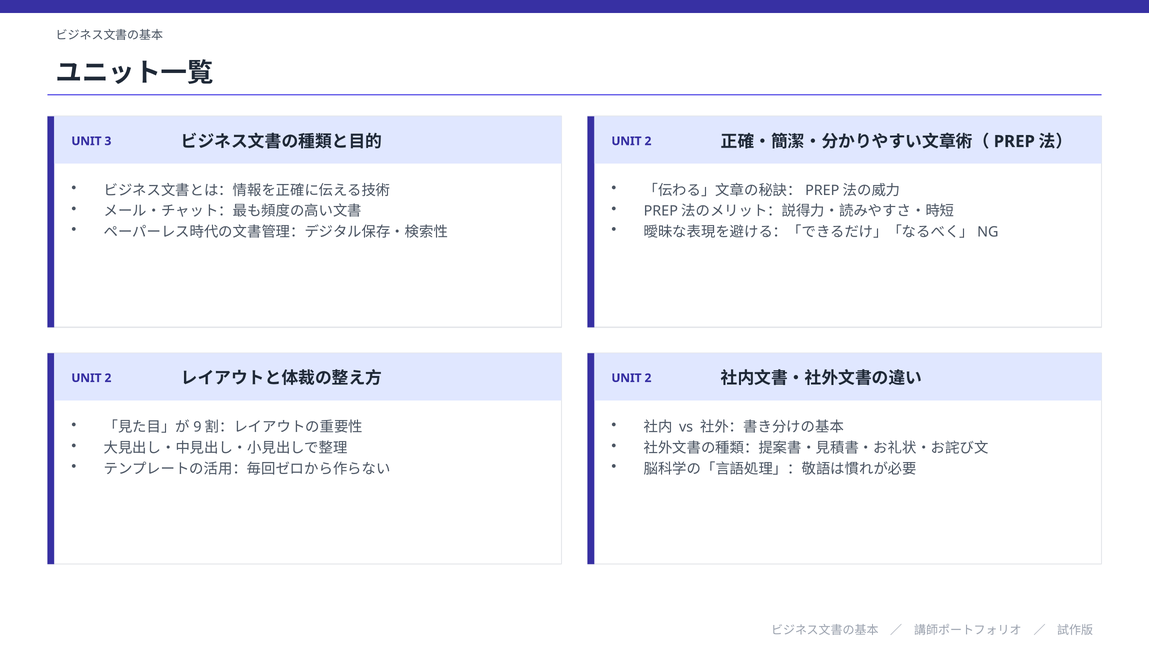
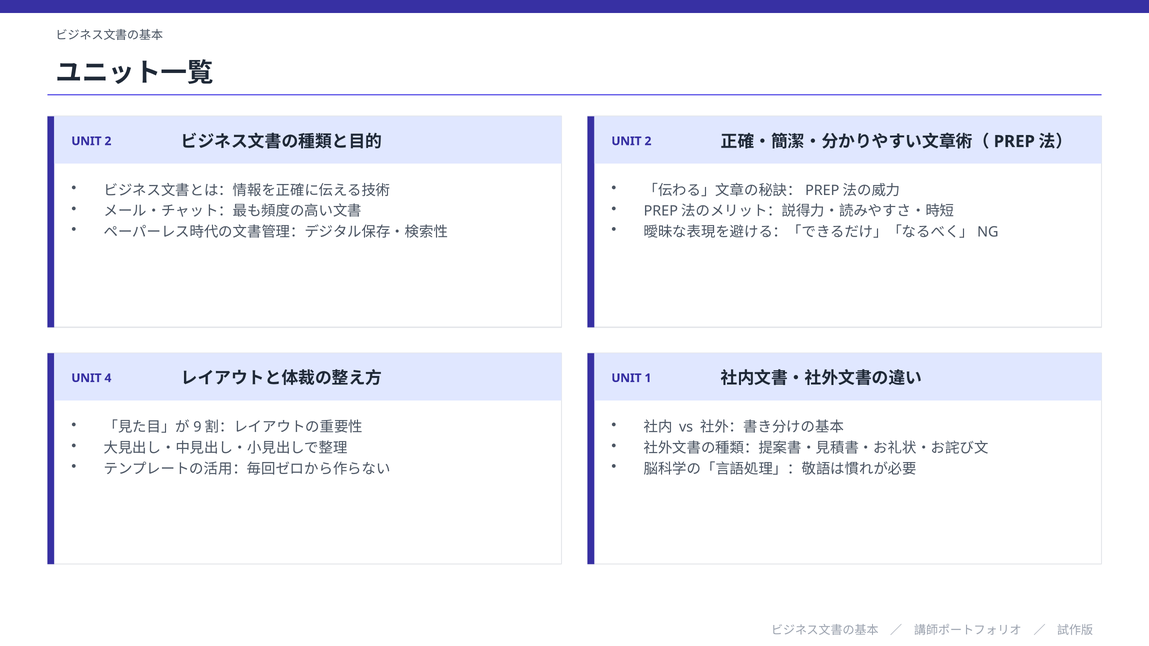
3: 3 -> 2 (108, 141)
2: 2 -> 4 (108, 378)
2: 2 -> 1 (648, 378)
